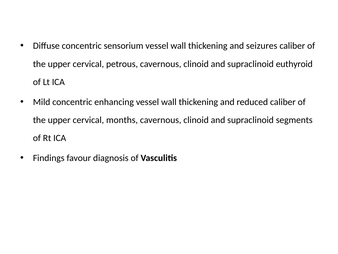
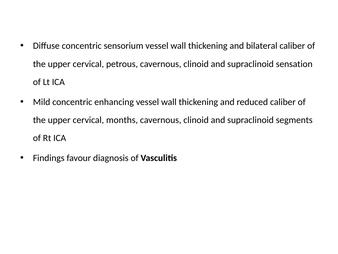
seizures: seizures -> bilateral (262, 46)
euthyroid: euthyroid -> sensation (294, 64)
